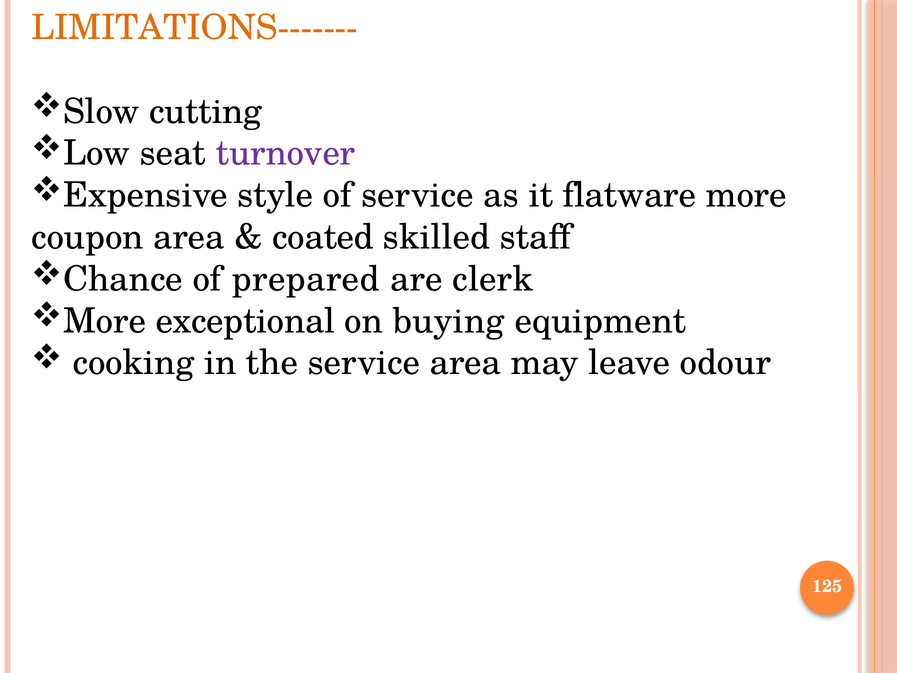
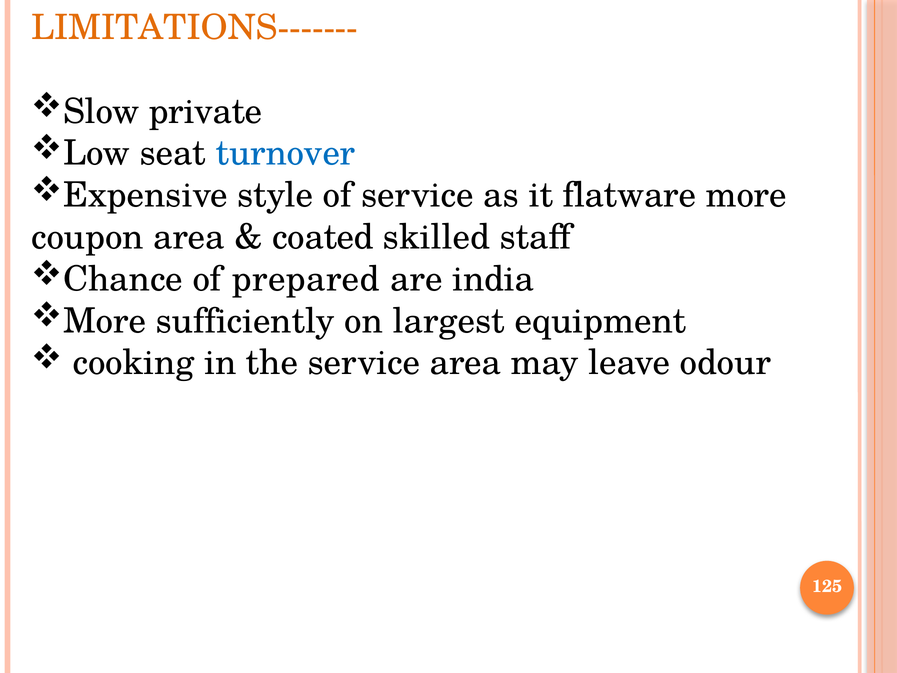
cutting: cutting -> private (206, 112)
turnover colour: purple -> blue (285, 153)
clerk: clerk -> india (493, 279)
exceptional: exceptional -> sufficiently (245, 321)
buying: buying -> largest (449, 321)
